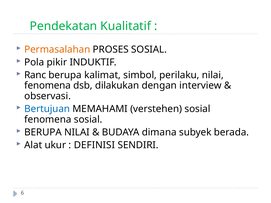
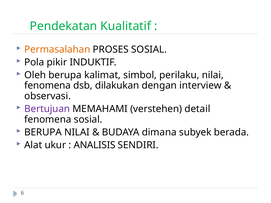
Ranc: Ranc -> Oleh (35, 75)
Bertujuan colour: blue -> purple (47, 109)
verstehen sosial: sosial -> detail (197, 109)
DEFINISI: DEFINISI -> ANALISIS (95, 145)
